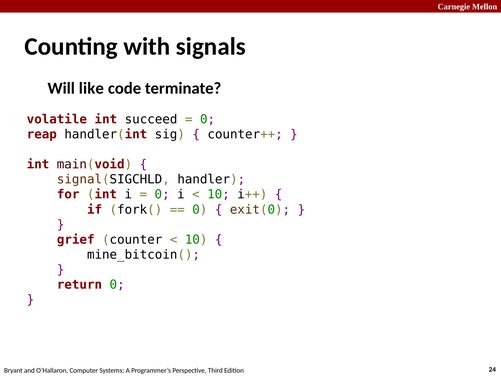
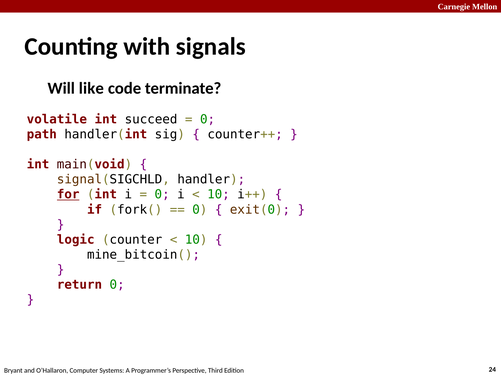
reap: reap -> path (42, 134)
for underline: none -> present (68, 194)
grief: grief -> logic (76, 239)
